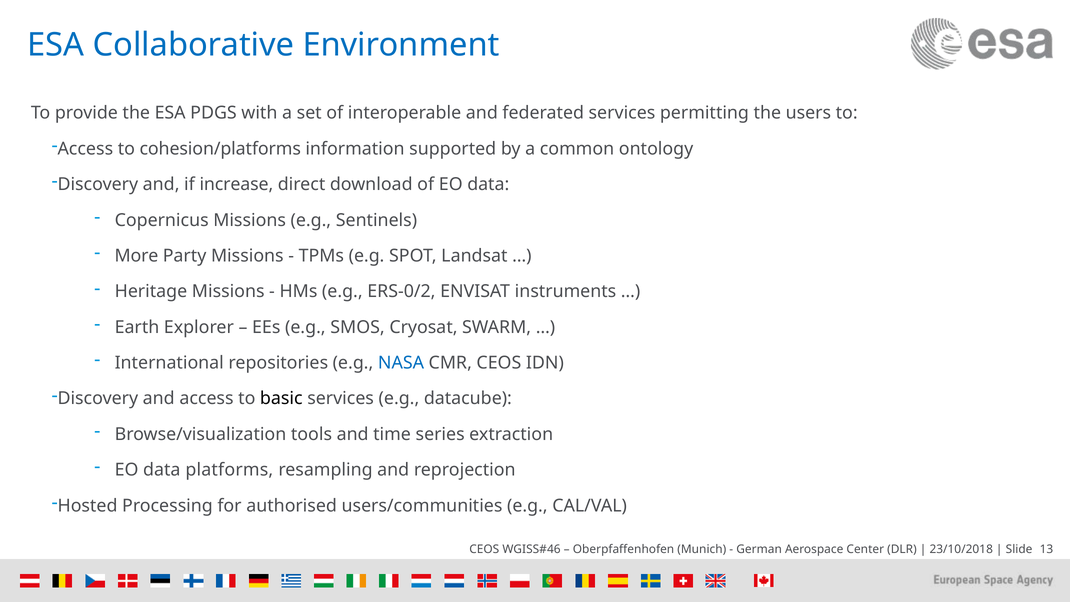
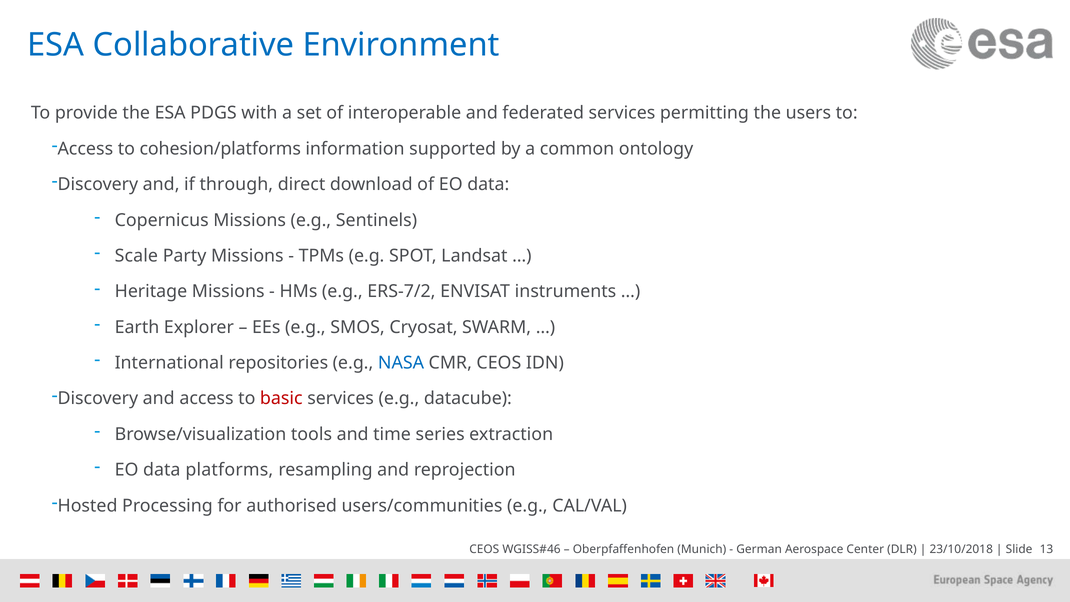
increase: increase -> through (236, 184)
More: More -> Scale (136, 256)
ERS-0/2: ERS-0/2 -> ERS-7/2 (401, 291)
basic colour: black -> red (281, 399)
